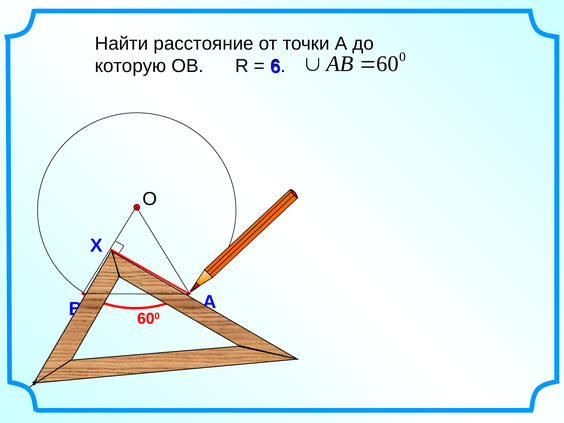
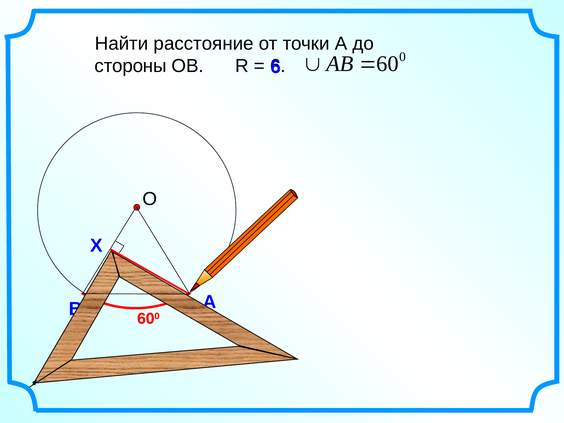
которую: которую -> стороны (131, 66)
